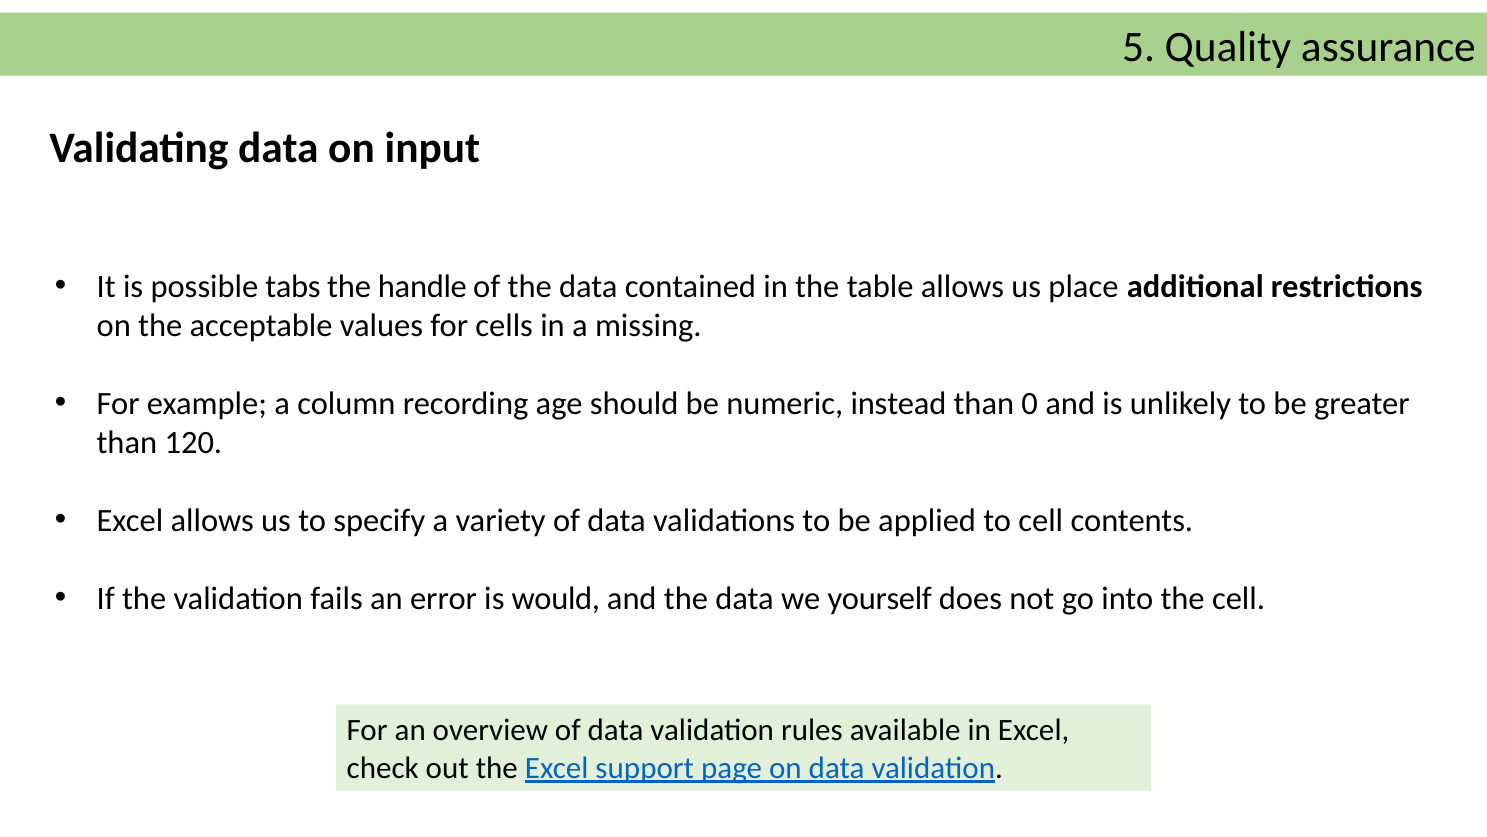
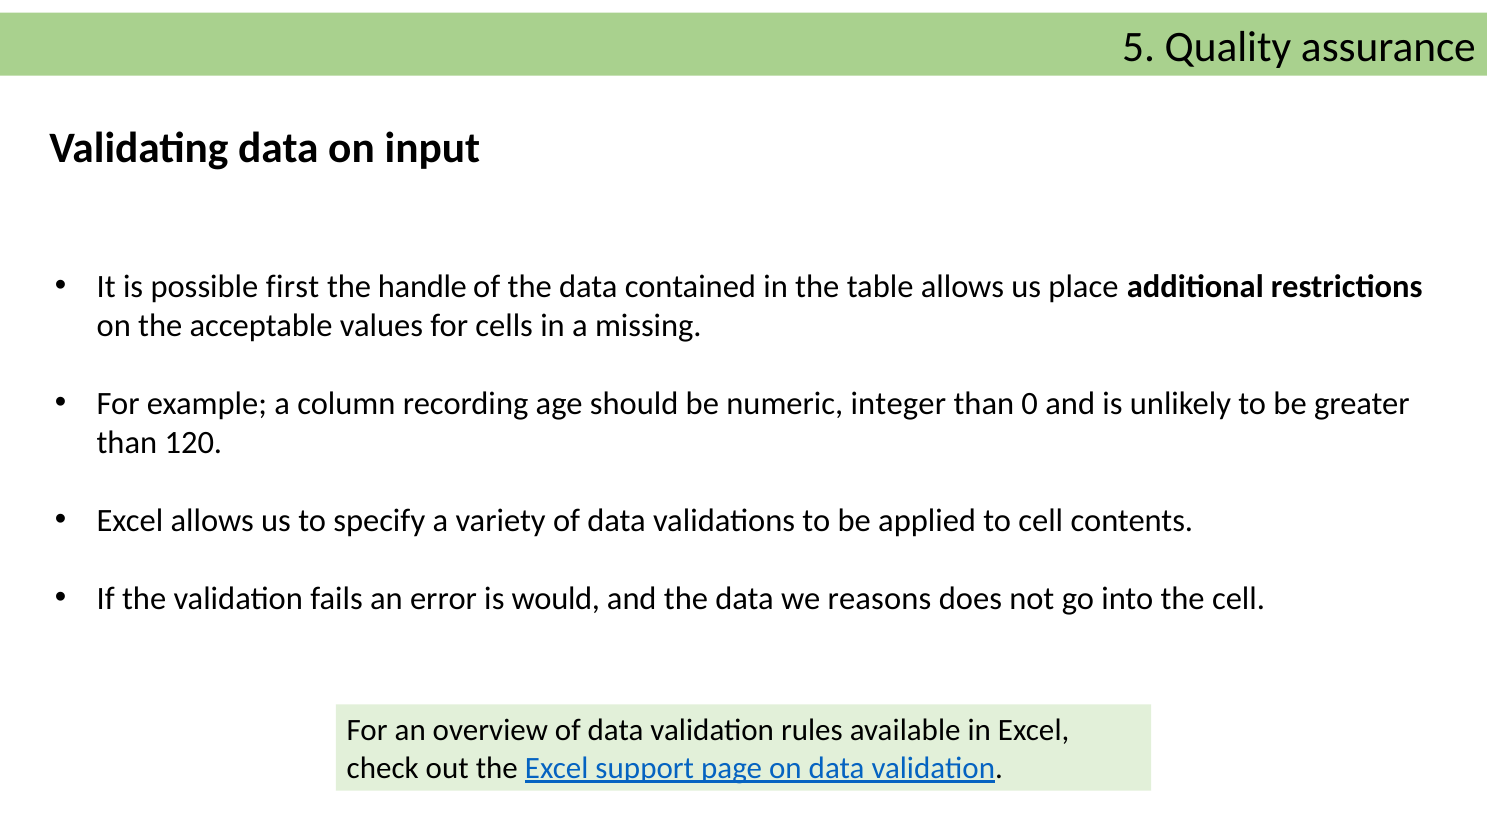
tabs: tabs -> first (293, 286)
instead: instead -> integer (898, 404)
yourself: yourself -> reasons (879, 599)
